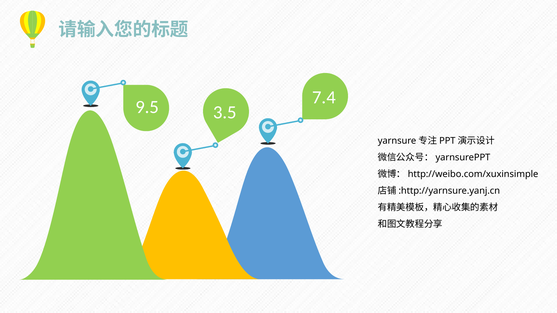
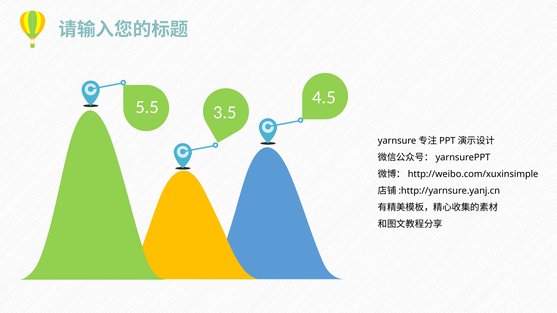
7.4: 7.4 -> 4.5 (324, 97)
9.5: 9.5 -> 5.5 (147, 107)
